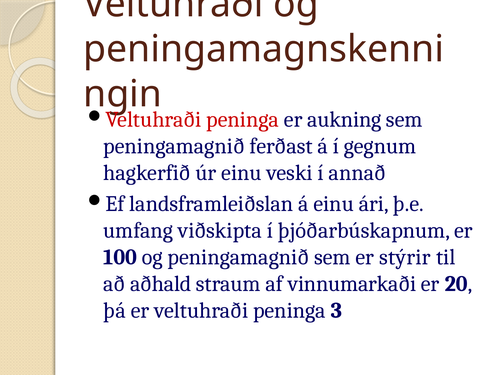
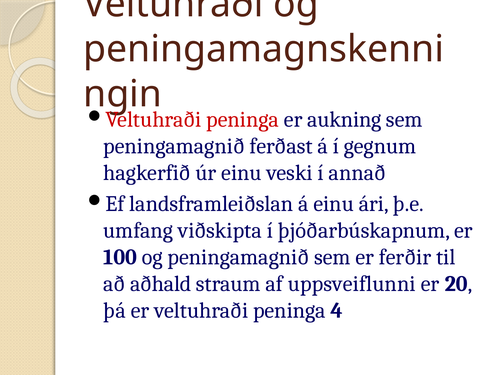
stýrir: stýrir -> ferðir (405, 257)
vinnumarkaði: vinnumarkaði -> uppsveiflunni (352, 283)
3: 3 -> 4 (337, 310)
